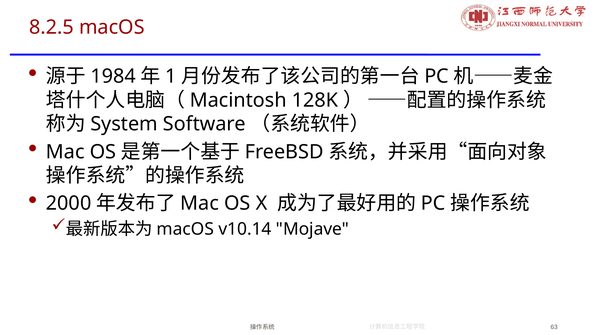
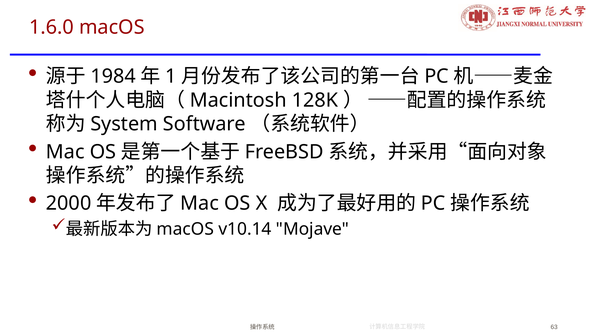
8.2.5: 8.2.5 -> 1.6.0 (52, 27)
